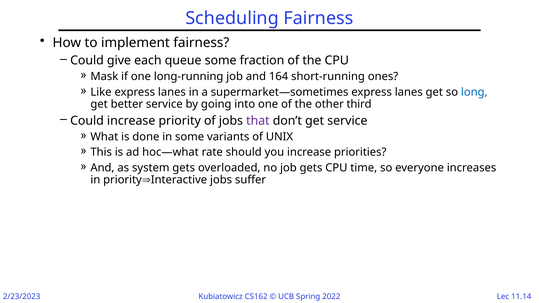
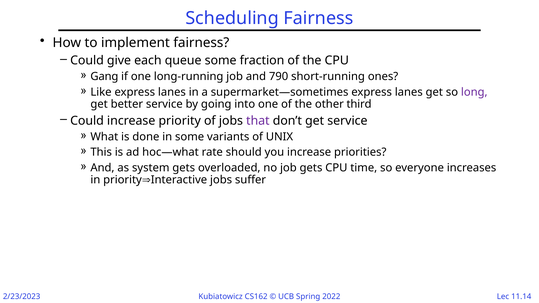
Mask: Mask -> Gang (104, 77)
164: 164 -> 790 (279, 77)
long colour: blue -> purple (474, 92)
